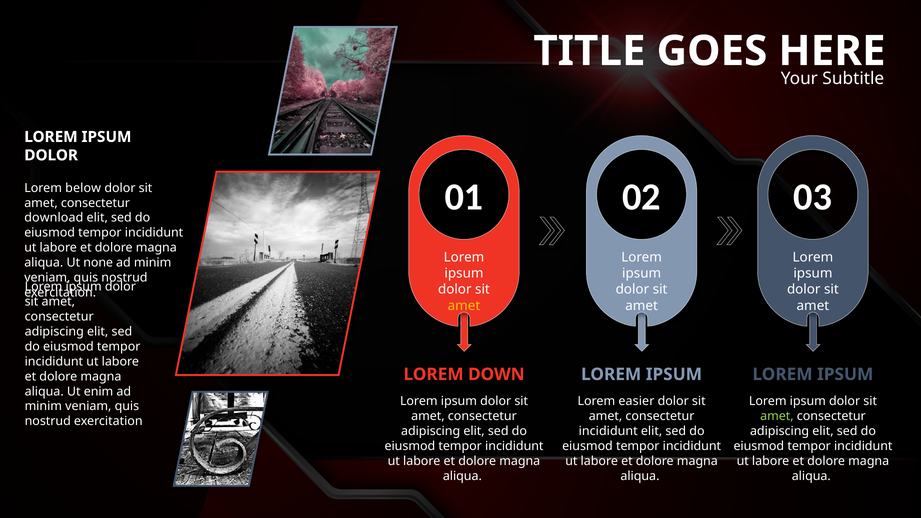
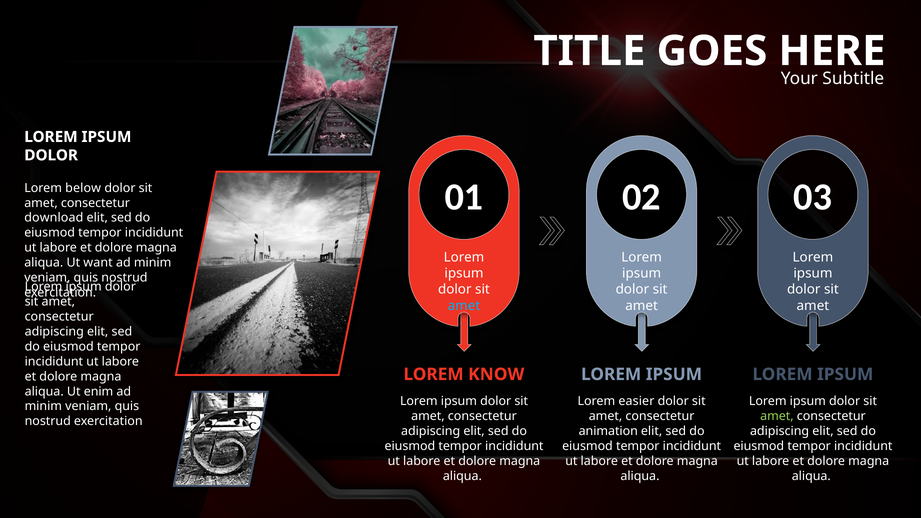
none: none -> want (98, 263)
amet colour: yellow -> light blue (464, 306)
DOWN: DOWN -> KNOW (496, 374)
incididunt: incididunt -> animation (608, 431)
